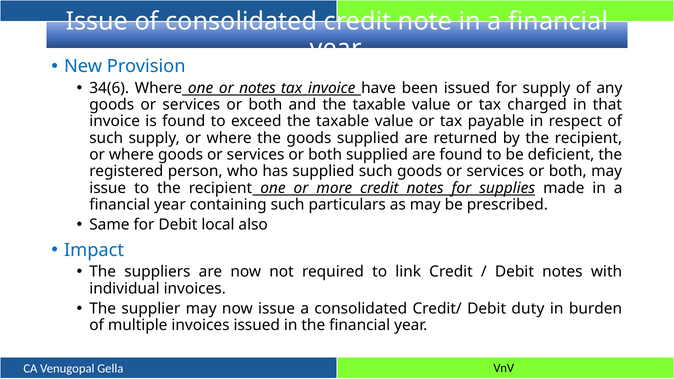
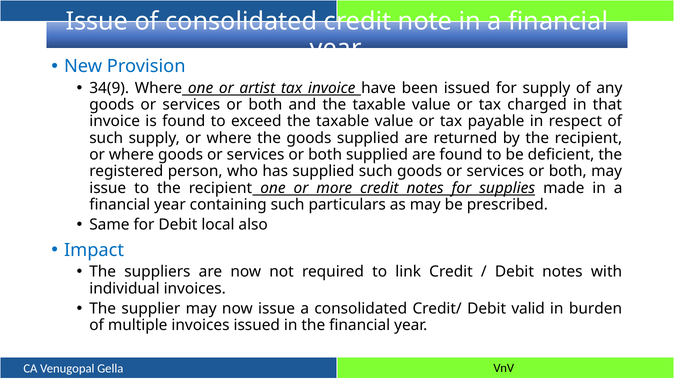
34(6: 34(6 -> 34(9 (109, 88)
or notes: notes -> artist (257, 88)
duty: duty -> valid (528, 309)
